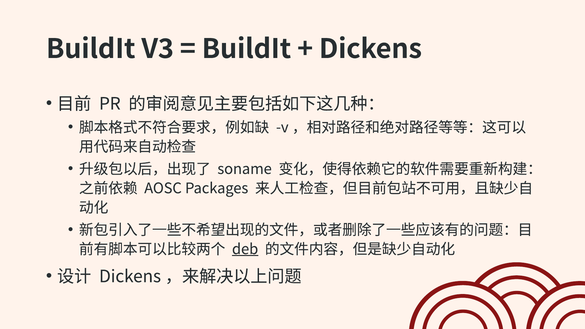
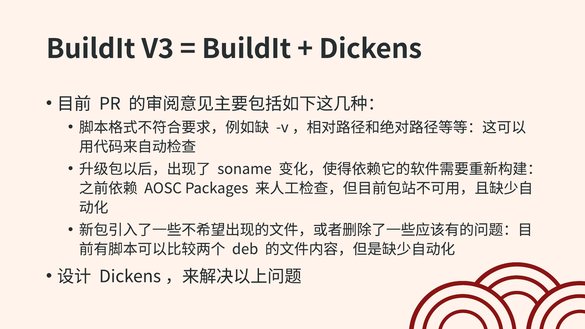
deb underline: present -> none (245, 250)
